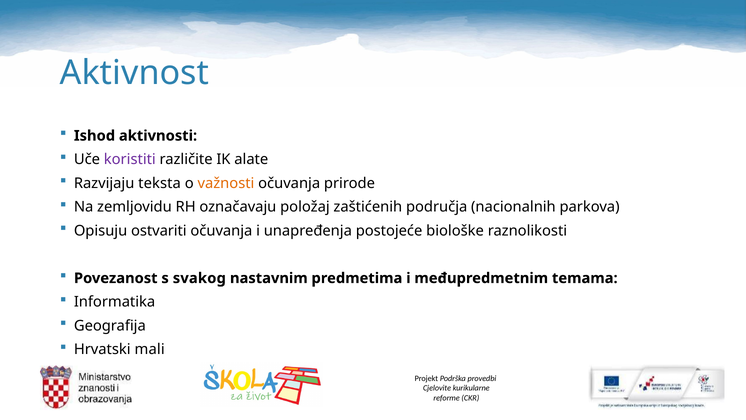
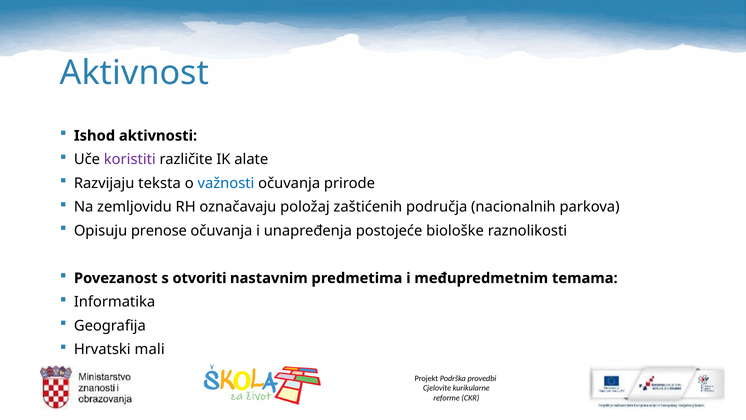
važnosti colour: orange -> blue (226, 183)
ostvariti: ostvariti -> prenose (159, 231)
svakog: svakog -> otvoriti (199, 278)
